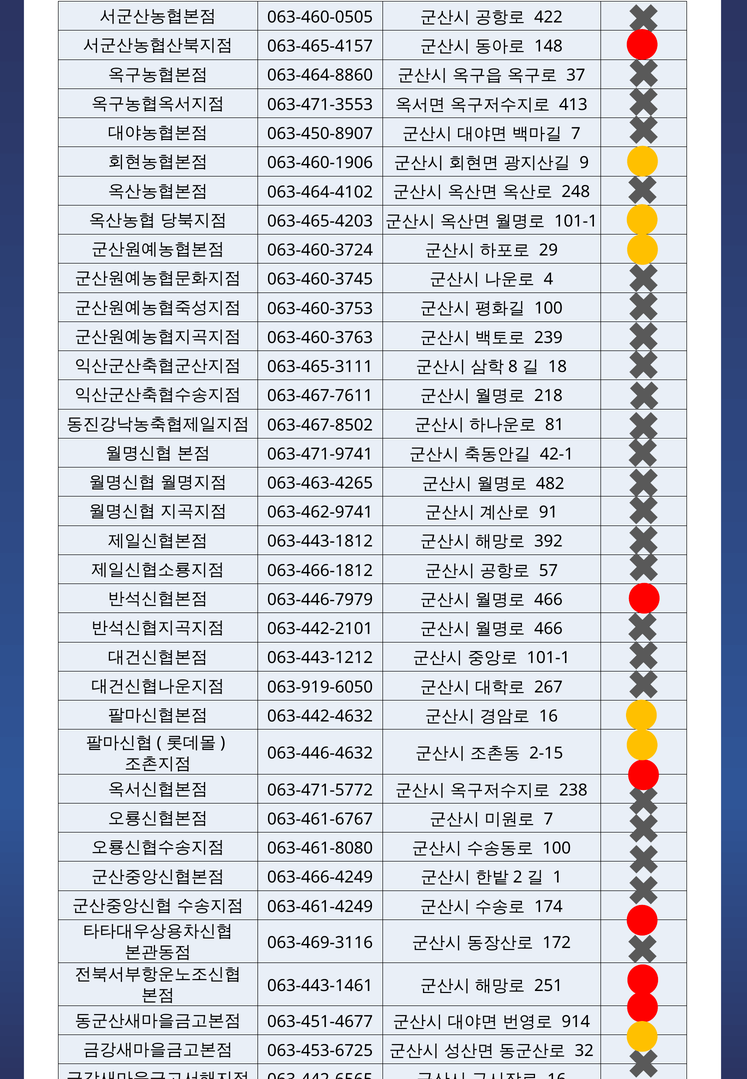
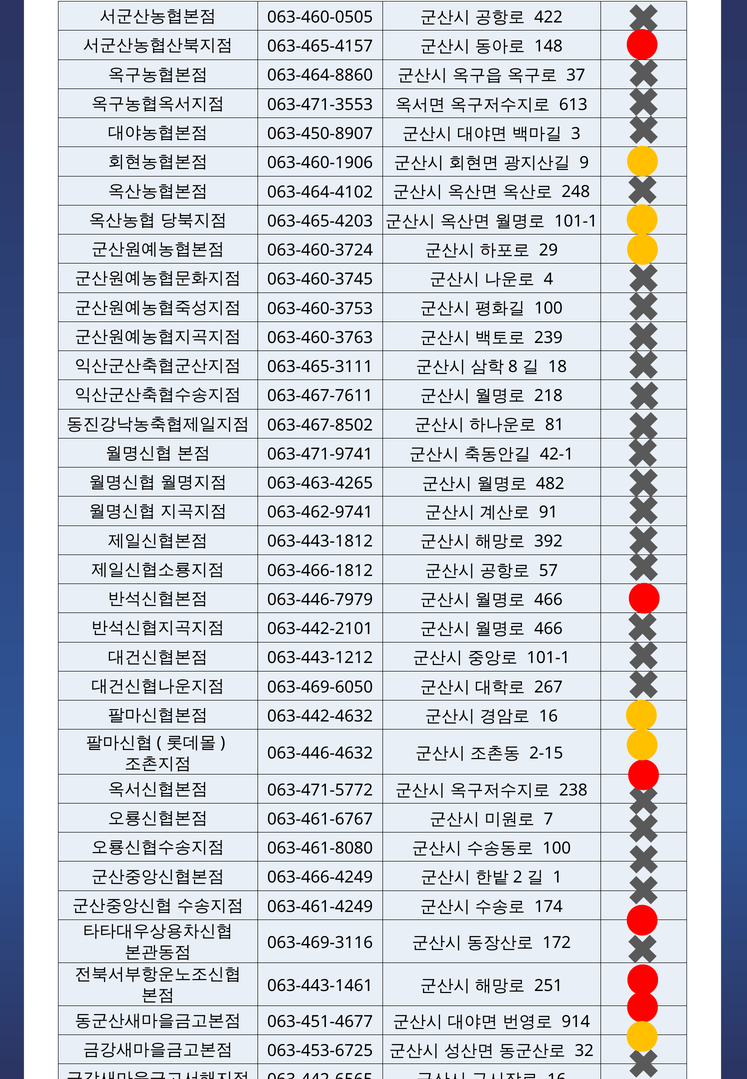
413: 413 -> 613 (573, 105)
7: 7 -> 3 (576, 134)
063-919-6050: 063-919-6050 -> 063-469-6050 (320, 687)
